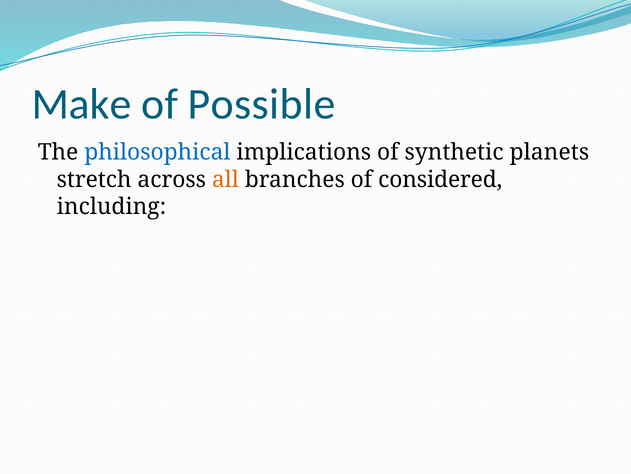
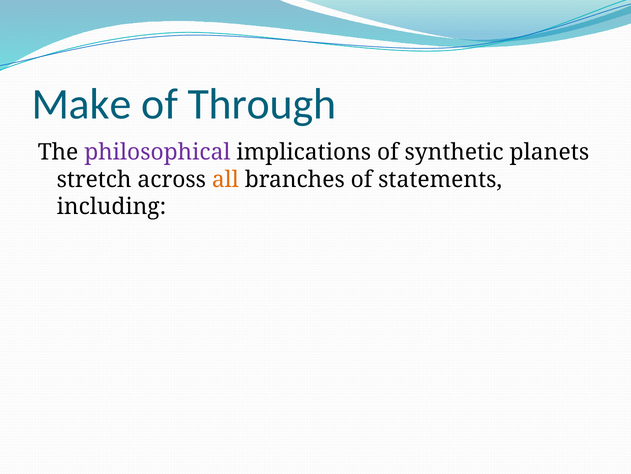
Possible: Possible -> Through (262, 104)
philosophical colour: blue -> purple (157, 152)
considered: considered -> statements (440, 179)
